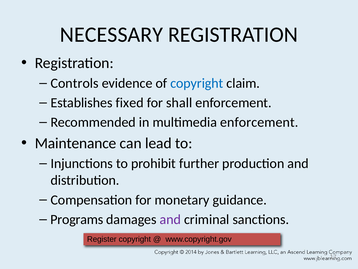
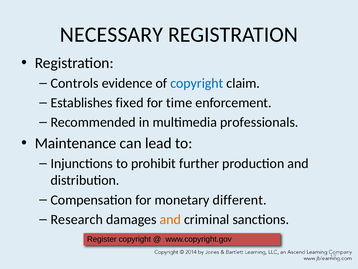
shall: shall -> time (179, 103)
multimedia enforcement: enforcement -> professionals (259, 122)
guidance: guidance -> different (240, 200)
Programs: Programs -> Research (77, 219)
and colour: purple -> orange (170, 219)
